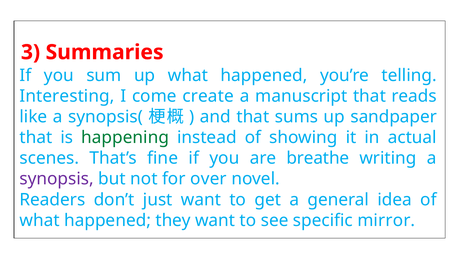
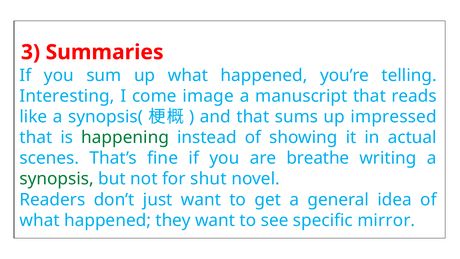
create: create -> image (208, 96)
sandpaper: sandpaper -> impressed (394, 117)
synopsis colour: purple -> green (57, 179)
over: over -> shut (208, 179)
